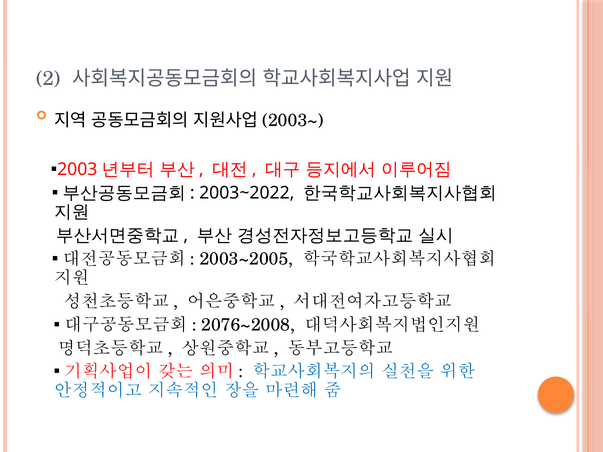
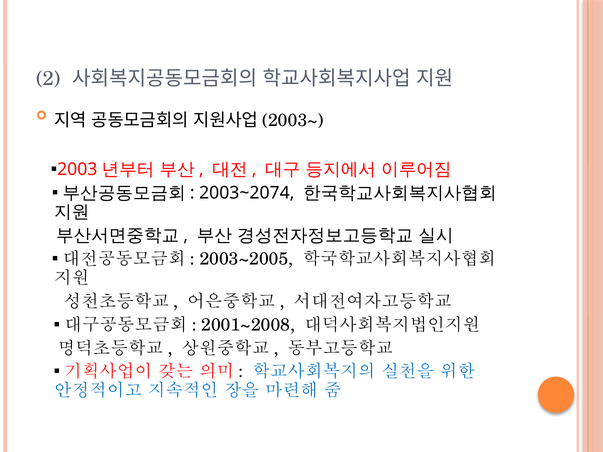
2003~2022: 2003~2022 -> 2003~2074 (247, 193)
2076~2008: 2076~2008 -> 2001~2008 (248, 325)
